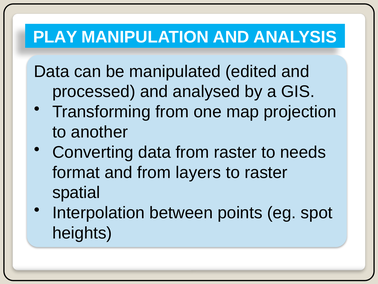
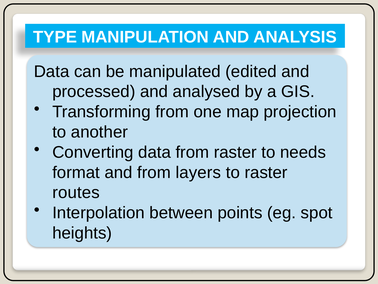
PLAY: PLAY -> TYPE (55, 37)
spatial: spatial -> routes (76, 192)
